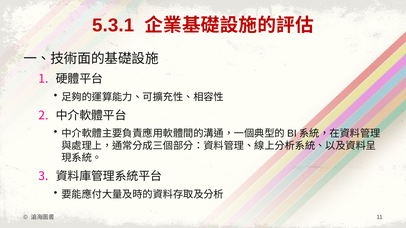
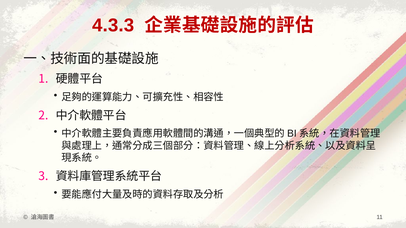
5.3.1: 5.3.1 -> 4.3.3 (113, 25)
